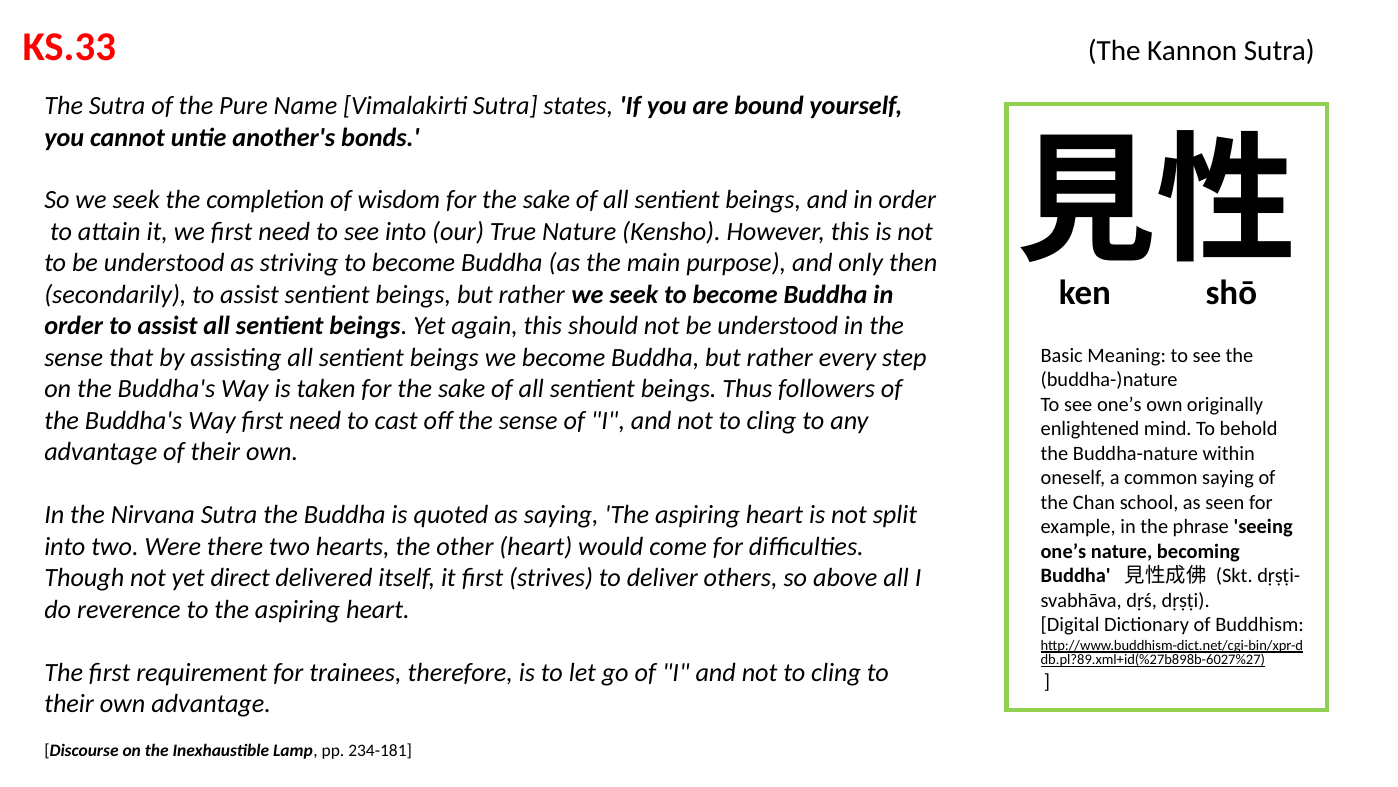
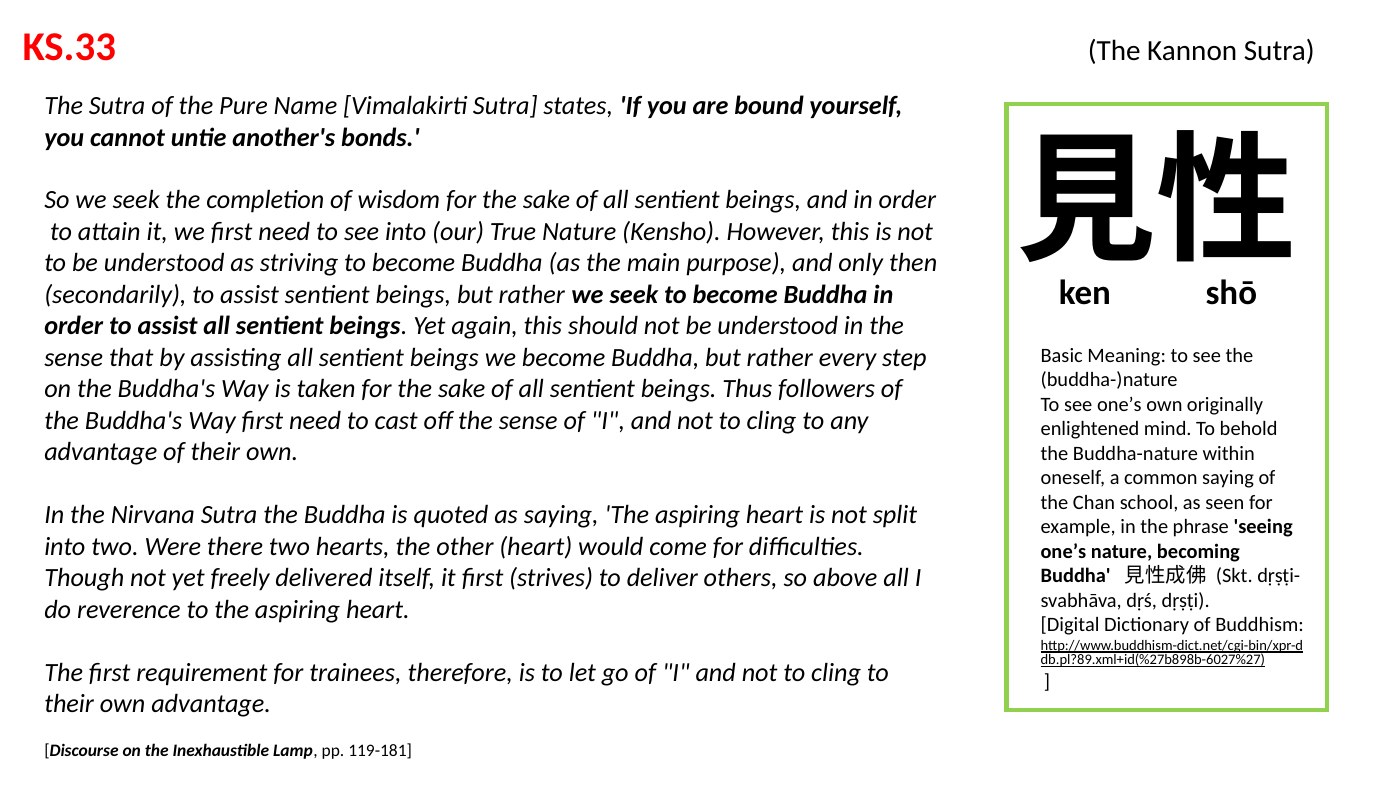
direct: direct -> freely (240, 578)
234-181: 234-181 -> 119-181 (380, 750)
